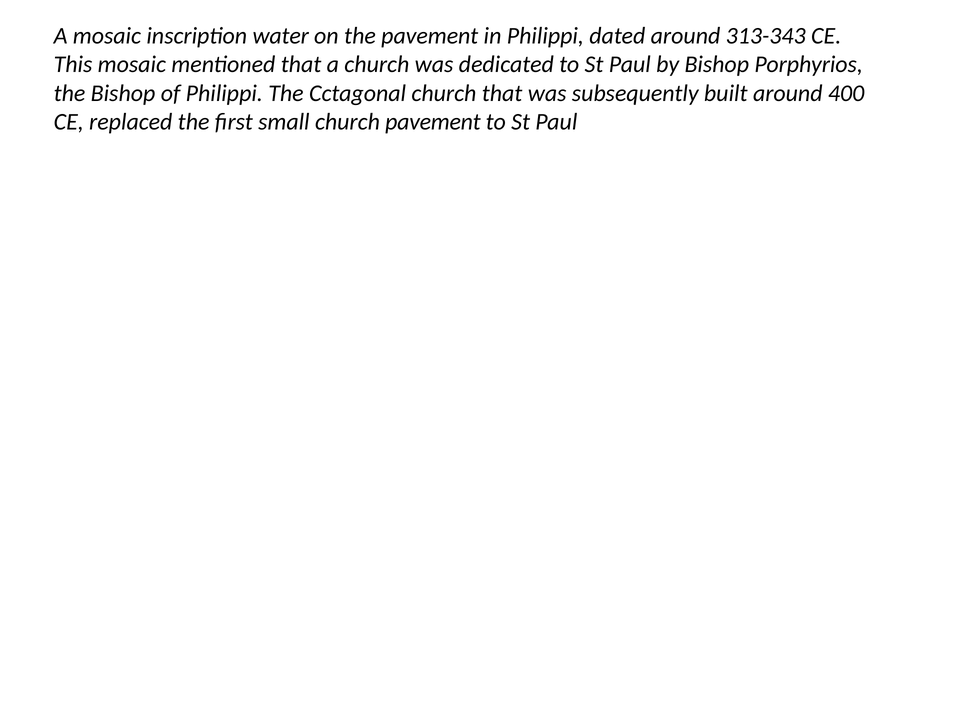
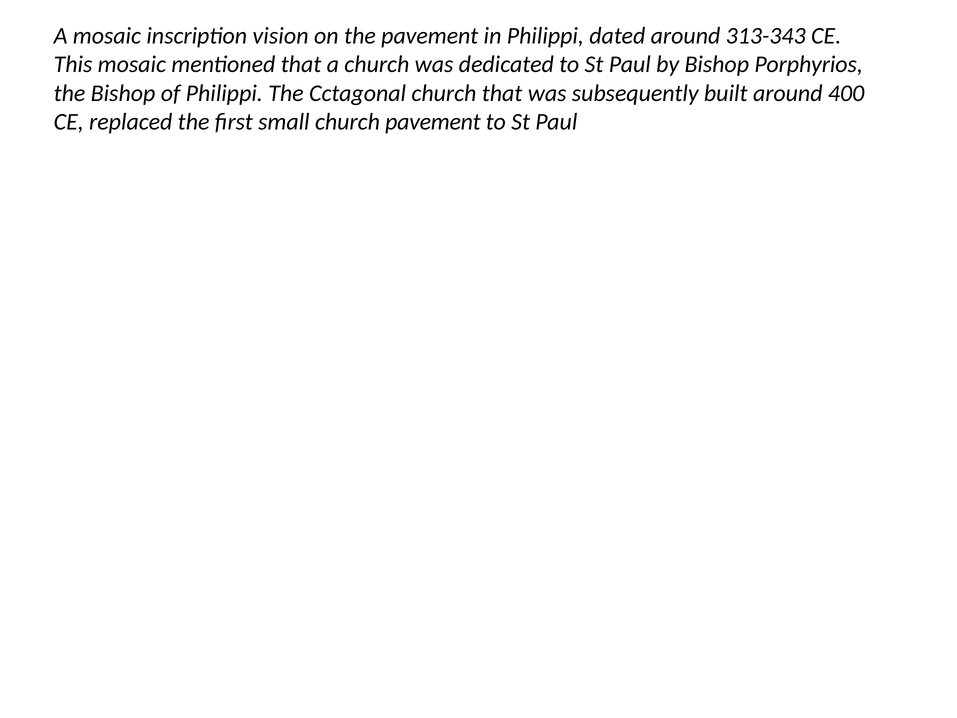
water: water -> vision (281, 36)
